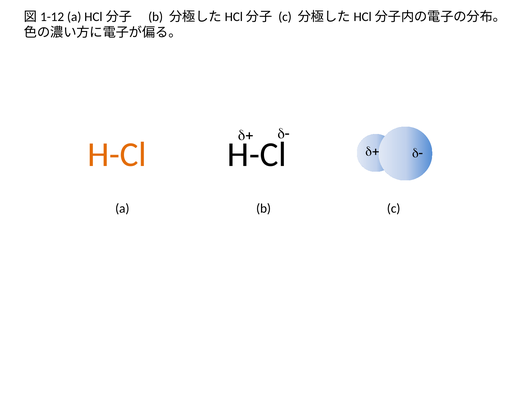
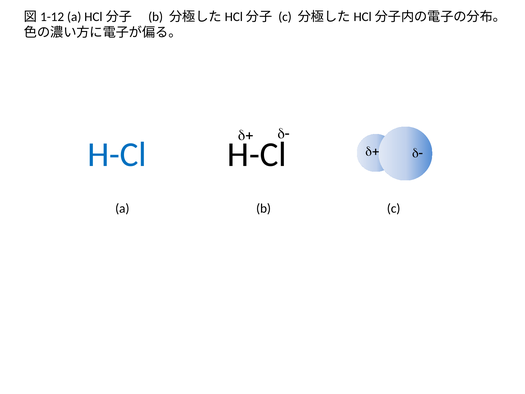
H-Cl colour: orange -> blue (117, 154)
